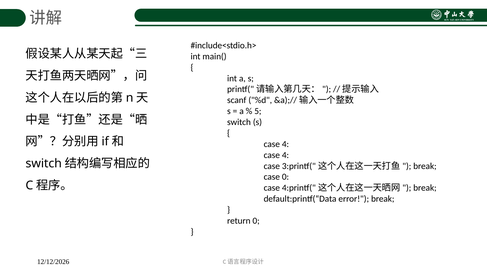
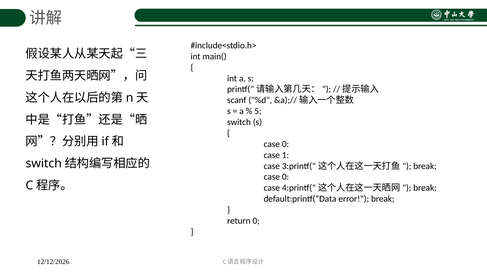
4: 4 -> 0 (285, 144)
4: 4 -> 1 (285, 155)
